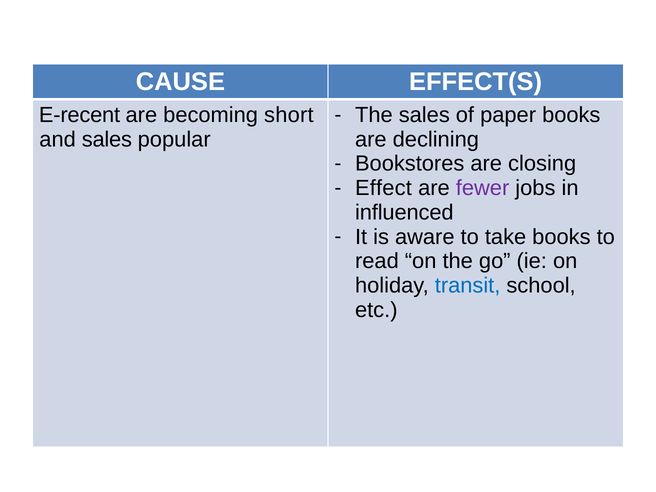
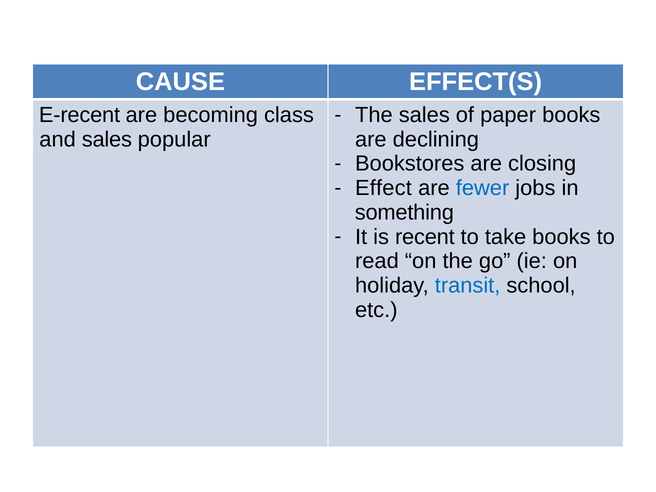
short: short -> class (289, 115)
fewer colour: purple -> blue (483, 188)
influenced: influenced -> something (404, 212)
aware: aware -> recent (425, 237)
